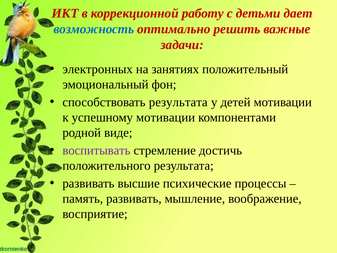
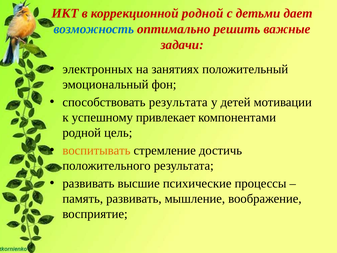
коррекционной работу: работу -> родной (203, 13)
успешному мотивации: мотивации -> привлекает (166, 117)
виде: виде -> цель (118, 132)
воспитывать colour: purple -> orange (96, 150)
